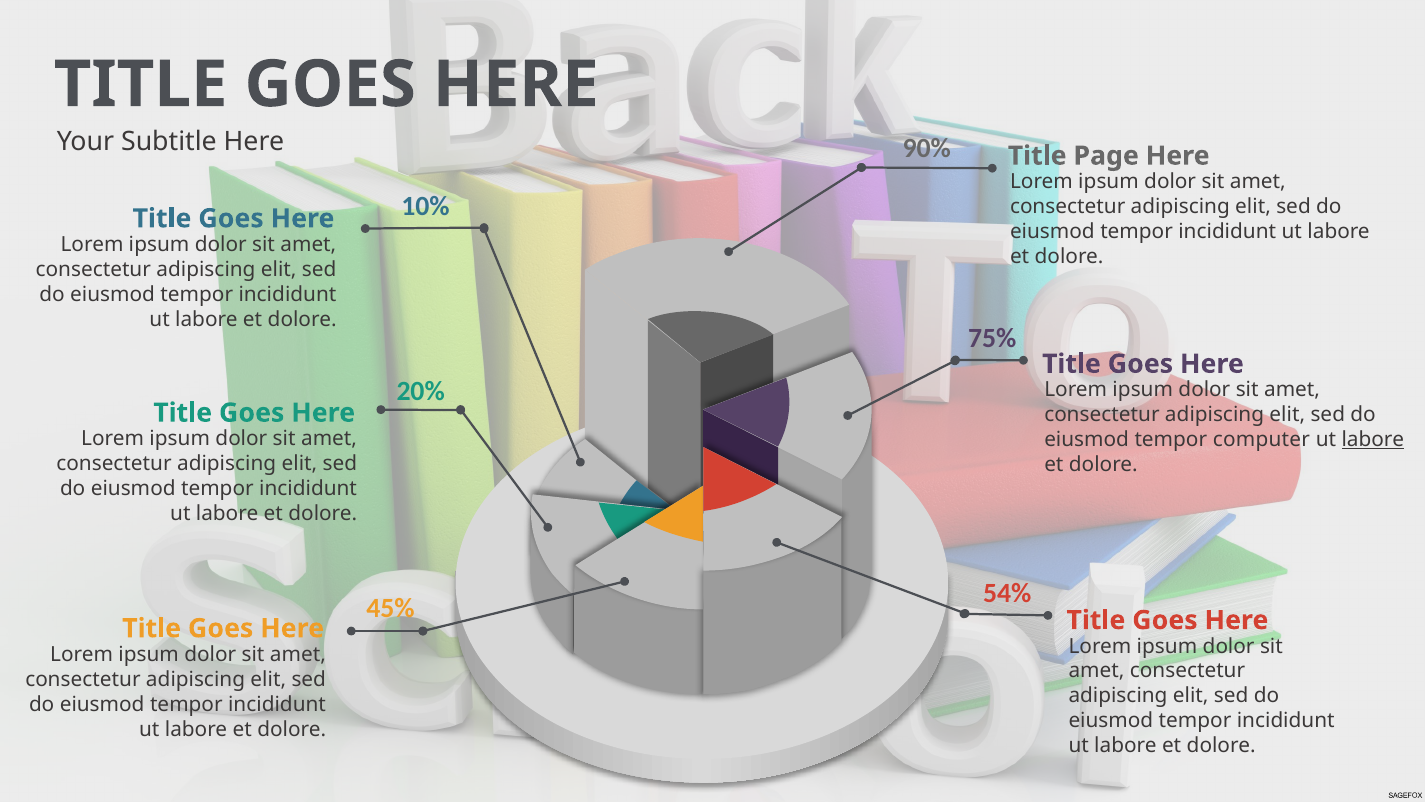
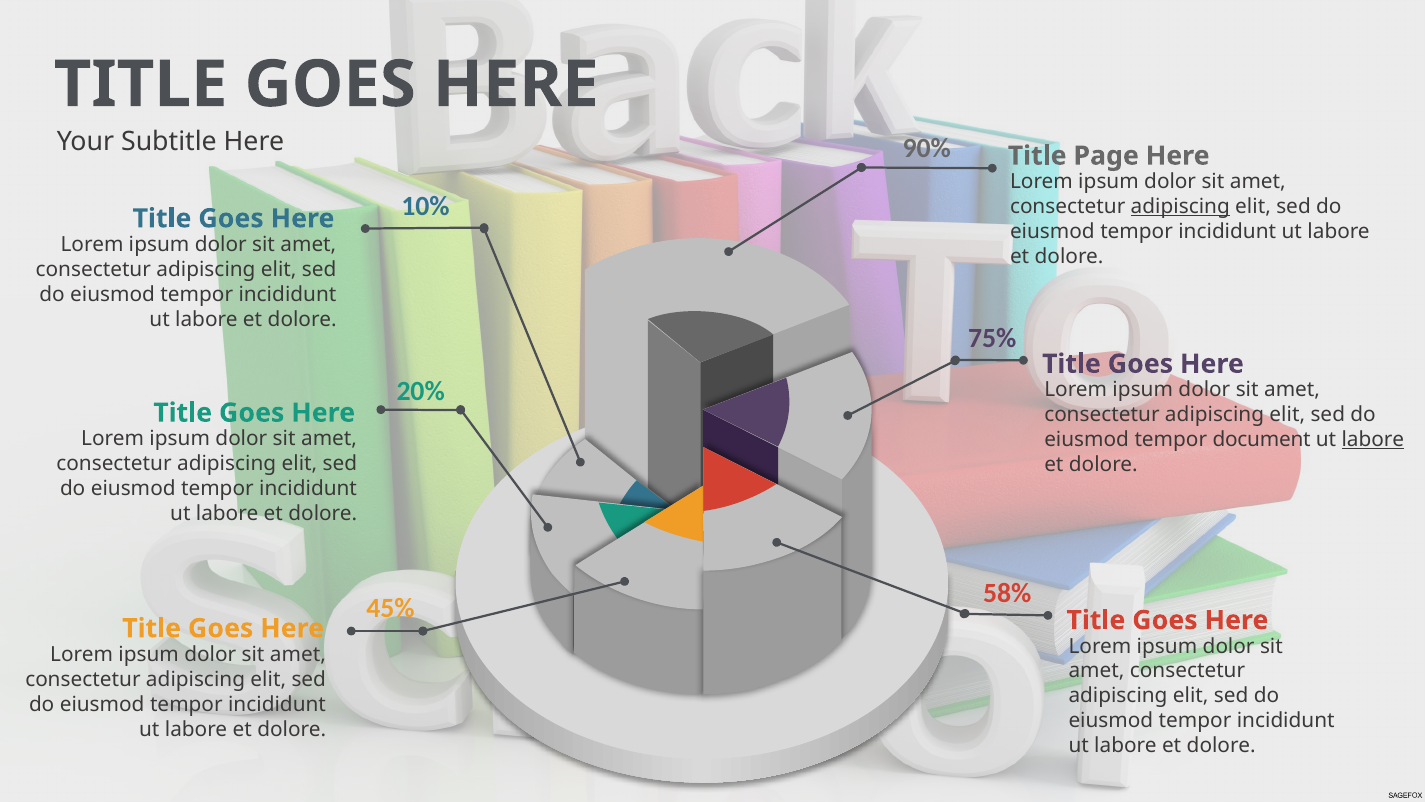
adipiscing underline: none -> present (1180, 206)
computer: computer -> document (1262, 439)
54%: 54% -> 58% (1007, 593)
